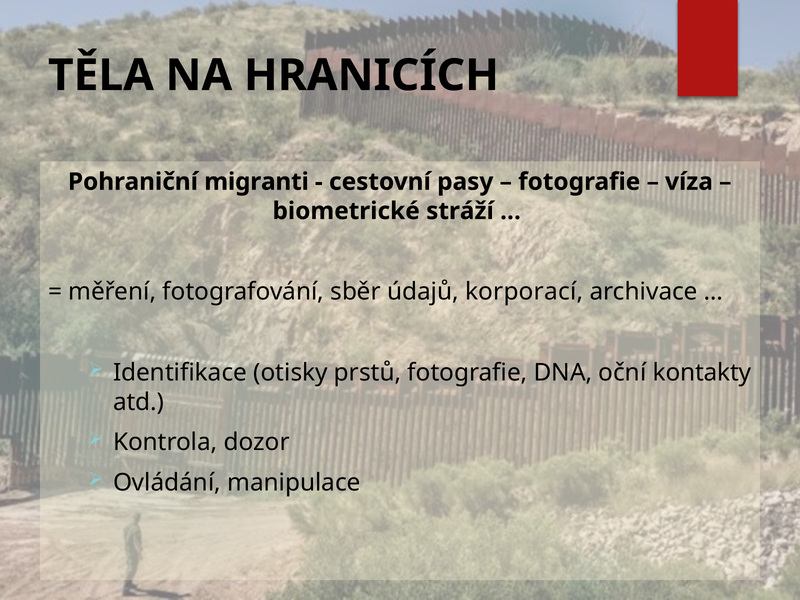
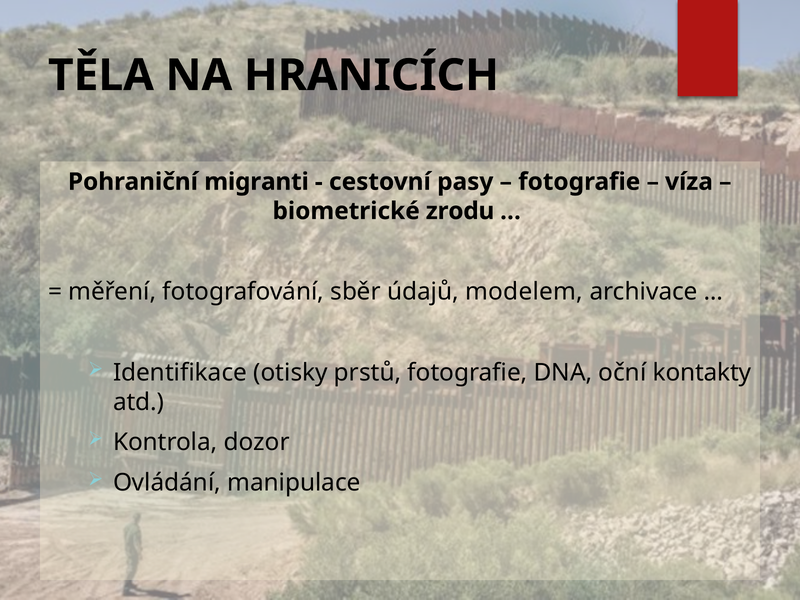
stráží: stráží -> zrodu (460, 211)
korporací: korporací -> modelem (524, 292)
